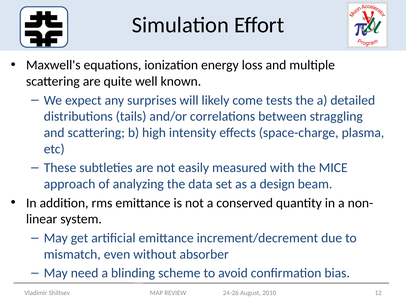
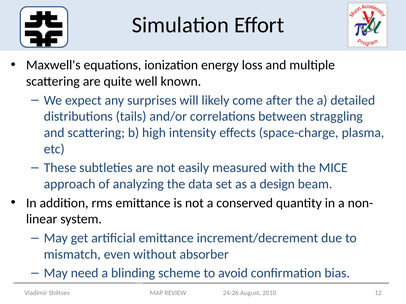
tests: tests -> after (279, 100)
